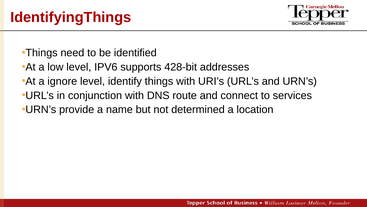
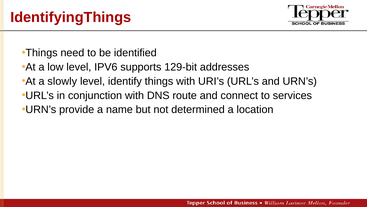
428-bit: 428-bit -> 129-bit (181, 67)
ignore: ignore -> slowly (62, 81)
